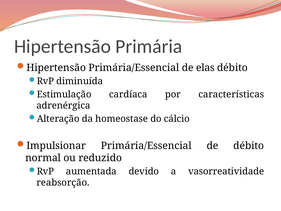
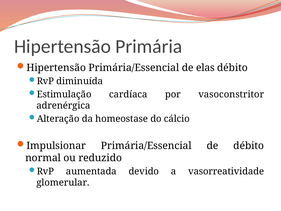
características: características -> vasoconstritor (231, 94)
reabsorção: reabsorção -> glomerular (63, 182)
